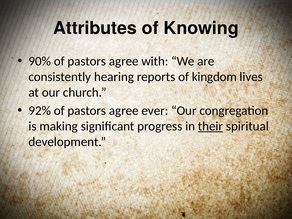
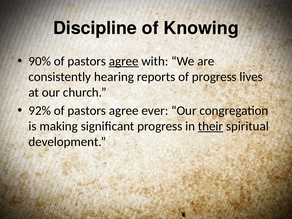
Attributes: Attributes -> Discipline (95, 28)
agree underline: none -> present (124, 61)
of kingdom: kingdom -> progress (214, 77)
